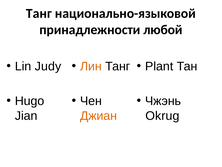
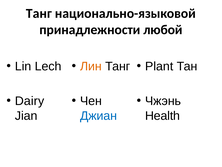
Judy: Judy -> Lech (48, 66)
Hugo: Hugo -> Dairy (30, 101)
Джиан colour: orange -> blue (99, 115)
Okrug: Okrug -> Health (163, 115)
